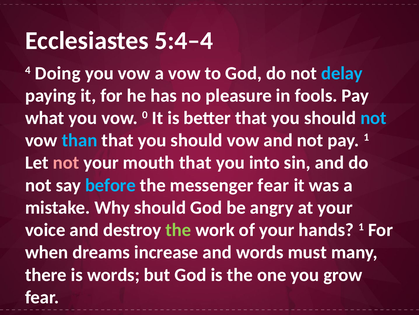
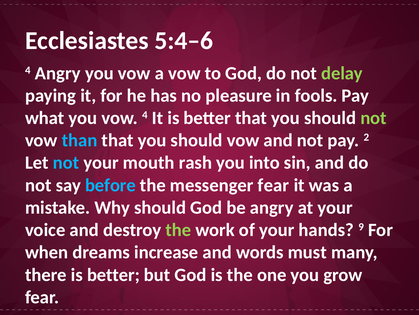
5:4–4: 5:4–4 -> 5:4–6 (184, 41)
4 Doing: Doing -> Angry (58, 73)
delay colour: light blue -> light green (342, 73)
vow 0: 0 -> 4 (145, 115)
not colour: light blue -> light green (374, 118)
pay 1: 1 -> 2 (366, 137)
not colour: pink -> light blue (66, 162)
mouth that: that -> rash (195, 162)
hands 1: 1 -> 9 (361, 226)
there is words: words -> better (113, 274)
